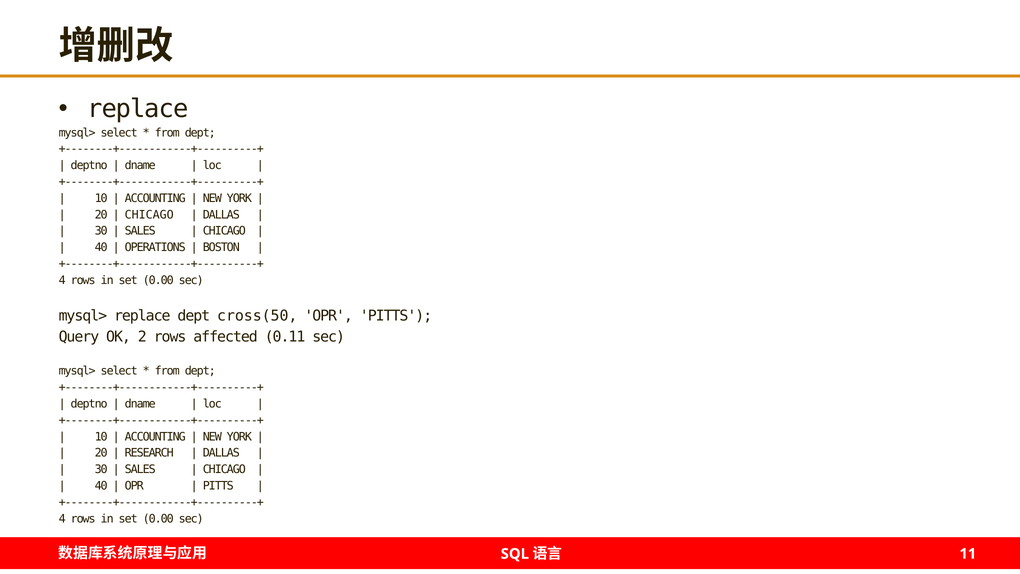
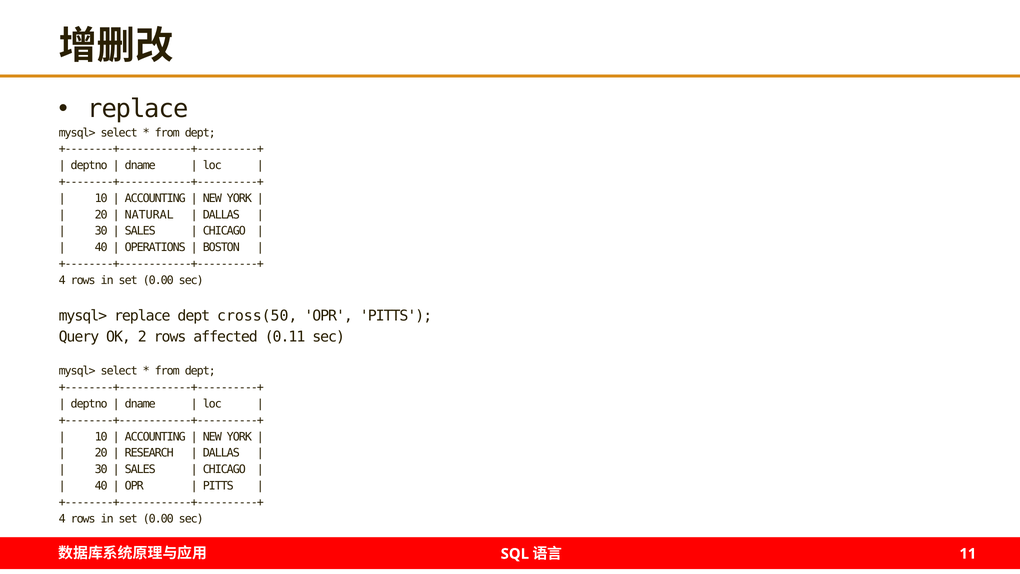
CHICAGO: CHICAGO -> NATURAL (149, 215)
